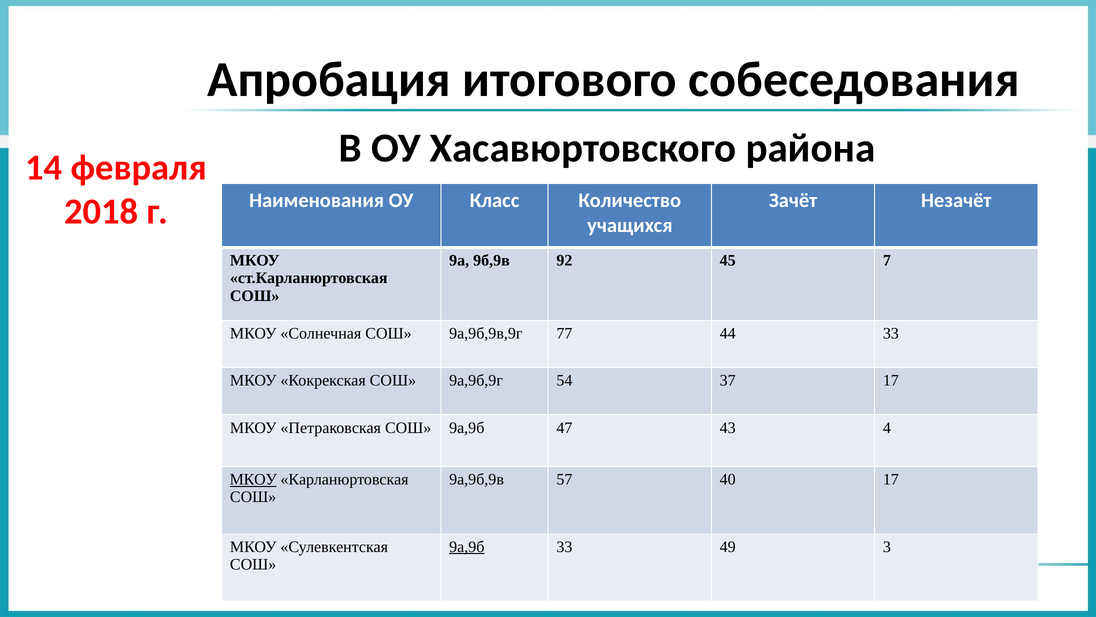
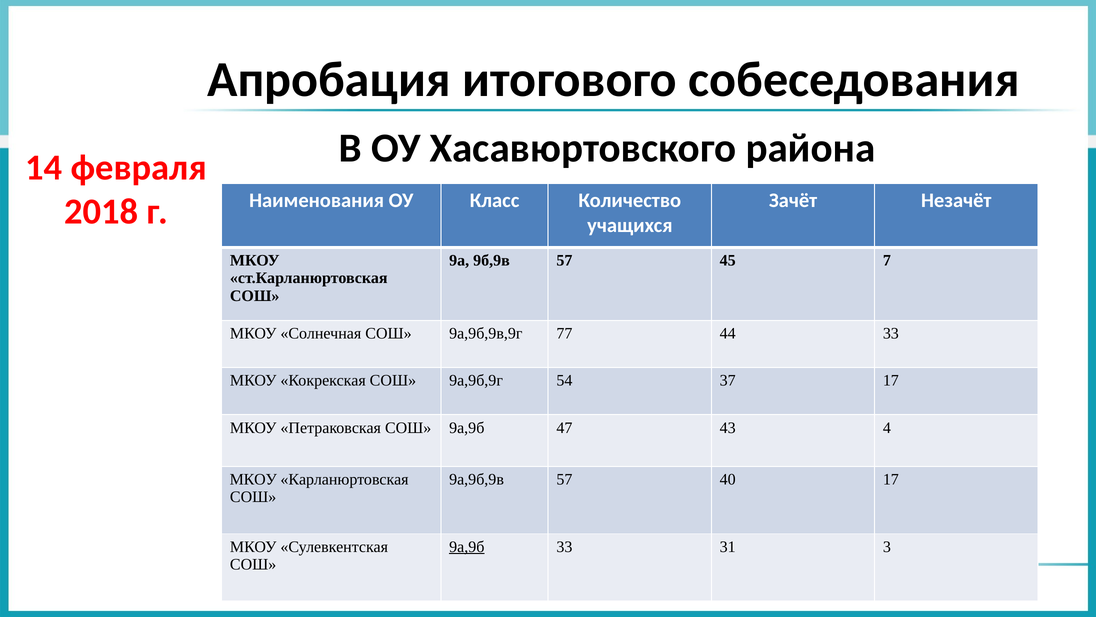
9б,9в 92: 92 -> 57 (564, 260)
МКОУ underline: present -> none (253, 479)
49: 49 -> 31 (728, 546)
